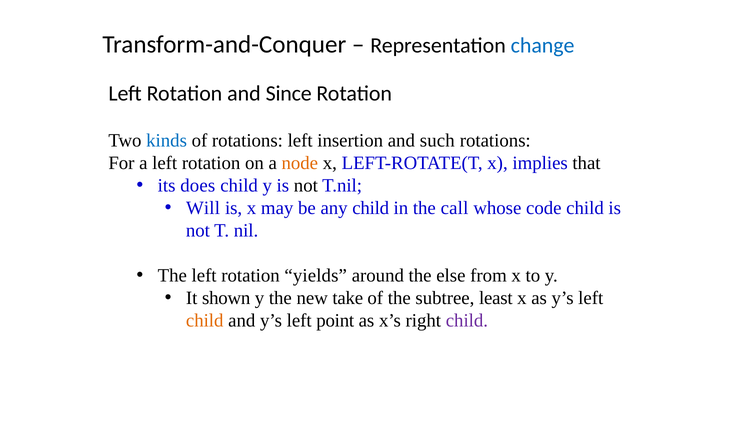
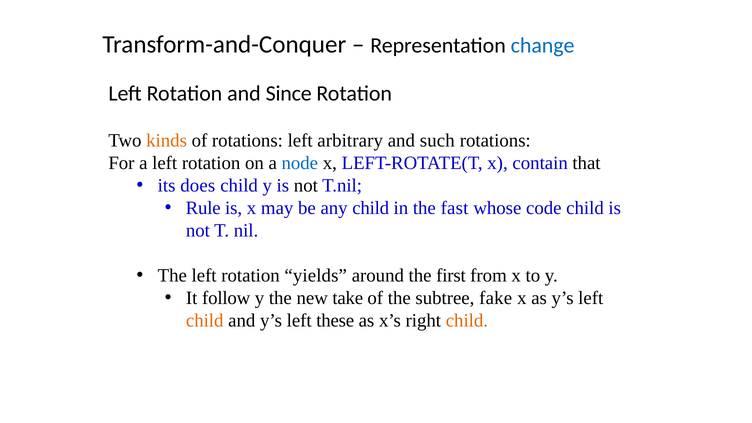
kinds colour: blue -> orange (167, 140)
insertion: insertion -> arbitrary (350, 140)
node colour: orange -> blue (300, 163)
implies: implies -> contain (540, 163)
Will: Will -> Rule (203, 208)
call: call -> fast (455, 208)
else: else -> first (451, 276)
shown: shown -> follow (226, 298)
least: least -> fake (496, 298)
point: point -> these (335, 321)
child colour: purple -> orange (467, 321)
